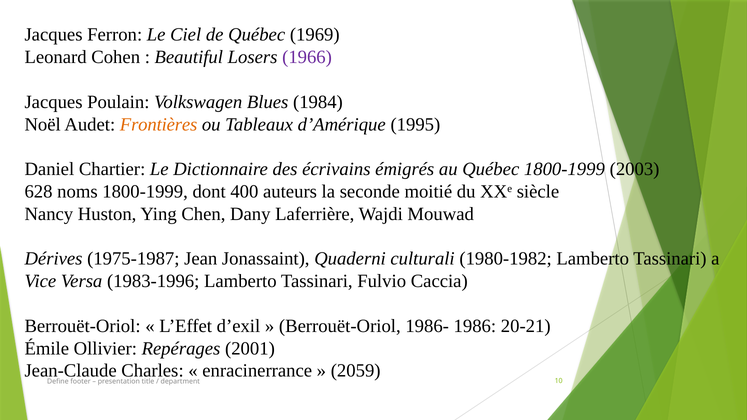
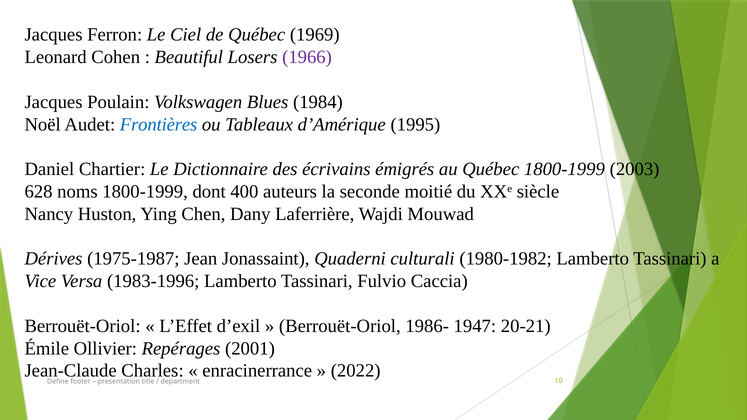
Frontières colour: orange -> blue (159, 124)
1986: 1986 -> 1947 (475, 326)
2059: 2059 -> 2022 (356, 371)
